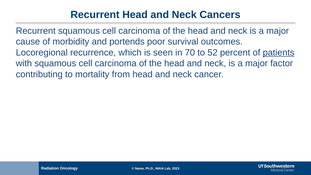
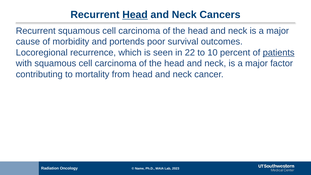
Head underline: none -> present (135, 15)
70: 70 -> 22 (190, 53)
52: 52 -> 10 (213, 53)
